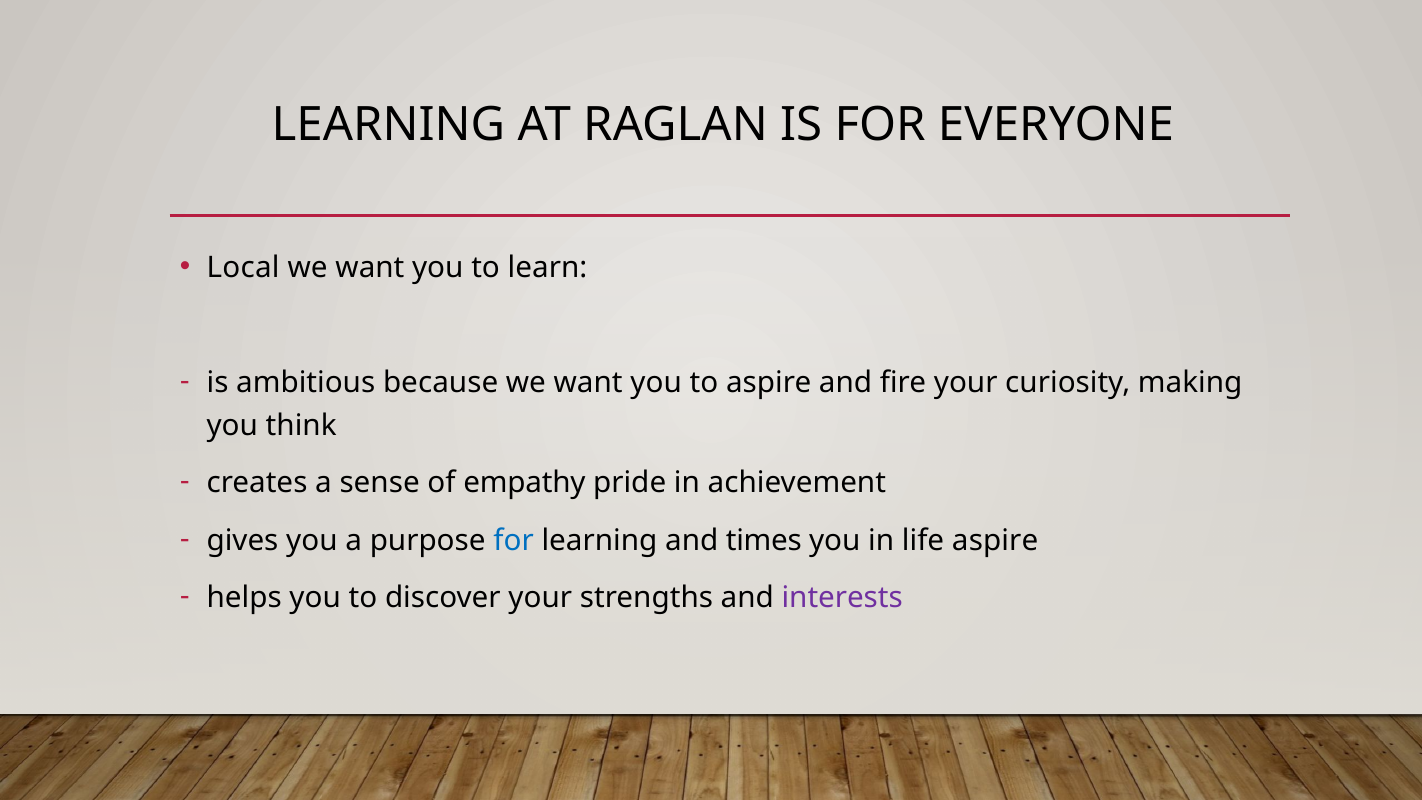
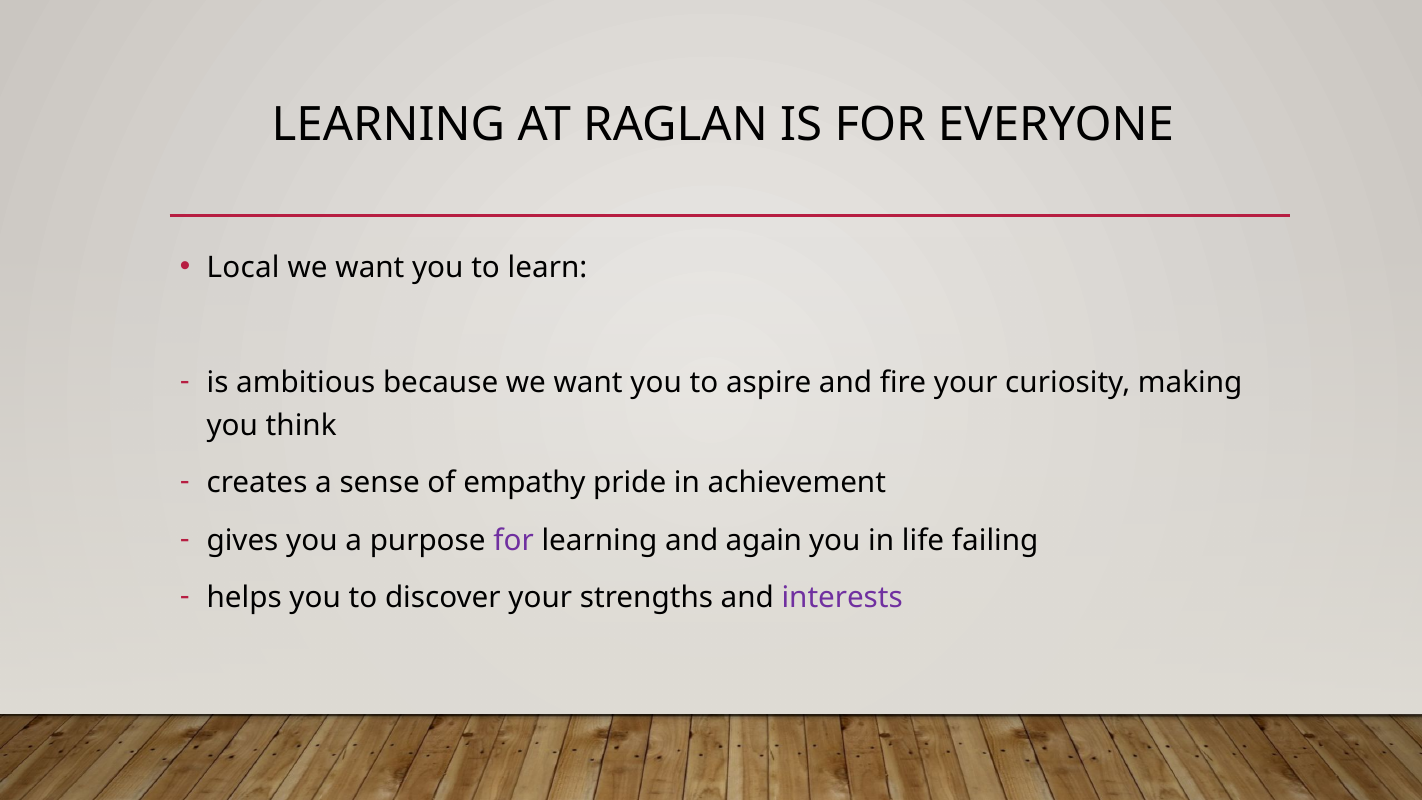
for colour: blue -> purple (514, 540)
times: times -> again (764, 540)
life aspire: aspire -> failing (995, 540)
